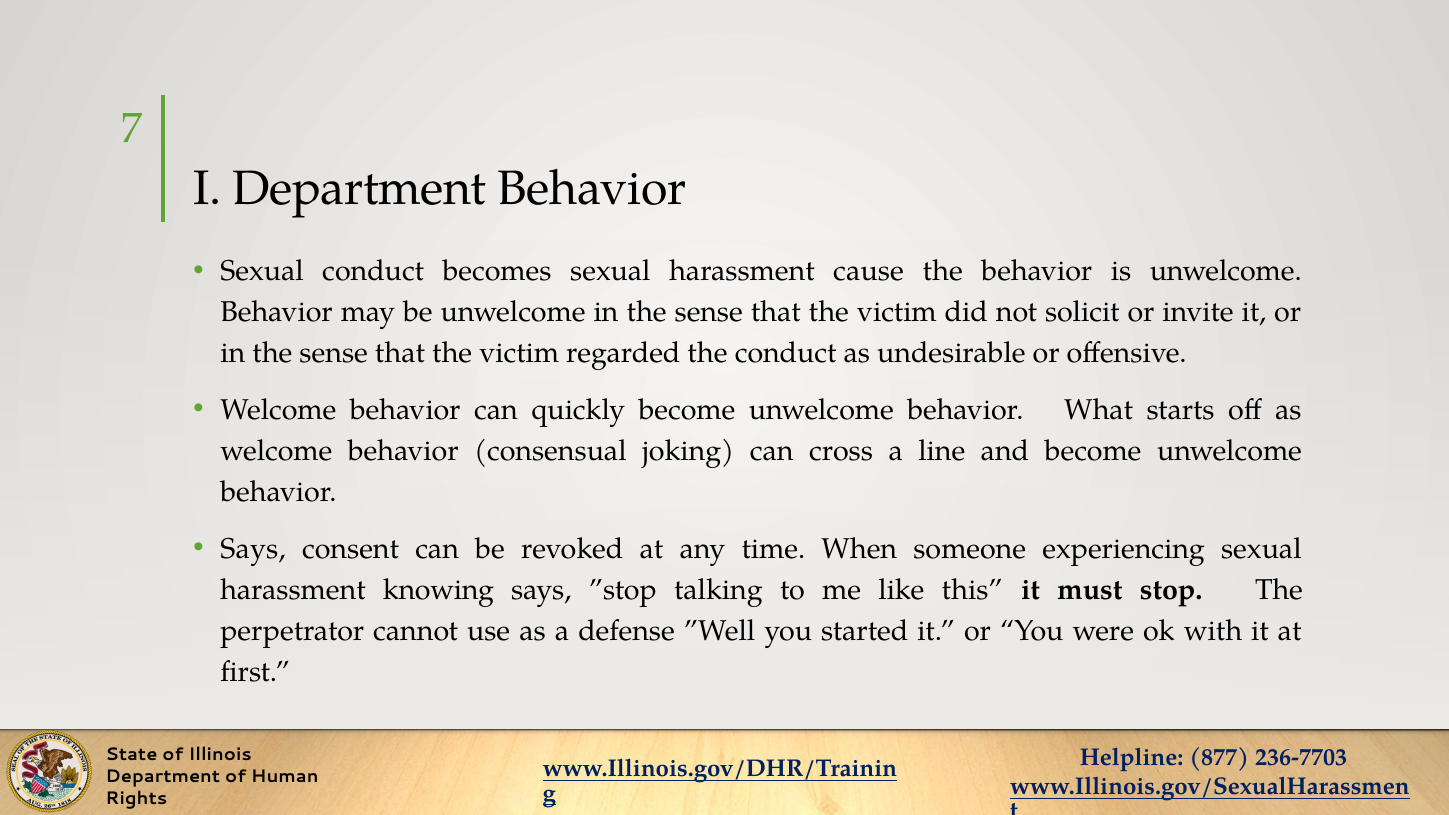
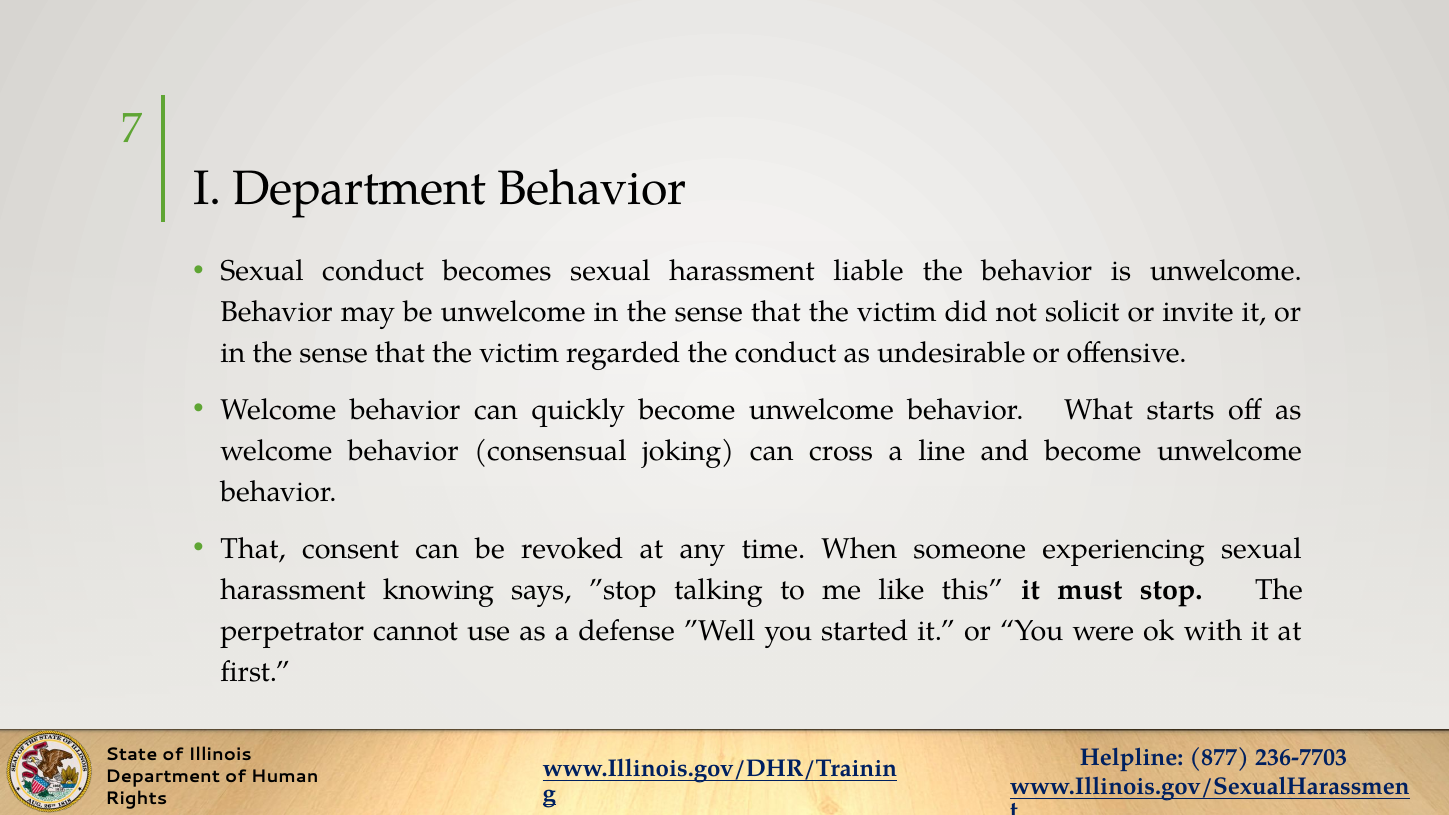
cause: cause -> liable (868, 271)
Says: Says -> That (253, 549)
